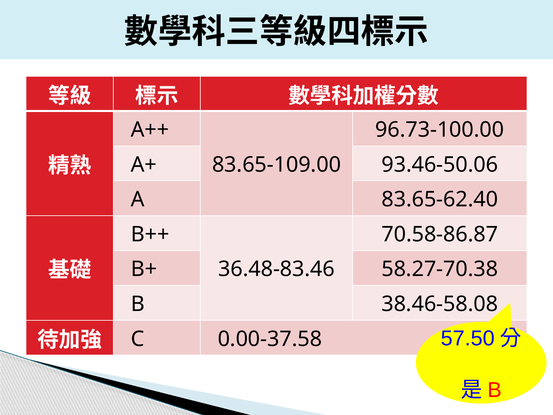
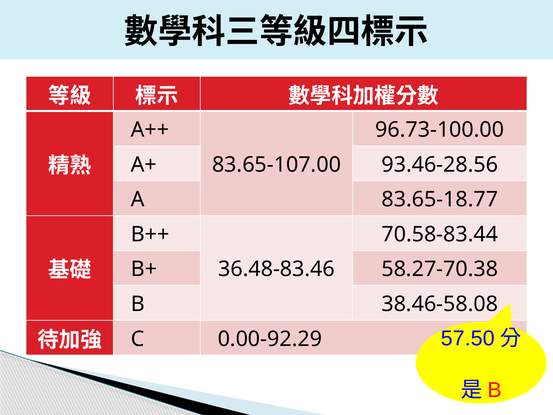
83.65-109.00: 83.65-109.00 -> 83.65-107.00 (277, 165)
93.46-50.06: 93.46-50.06 -> 93.46-28.56 (440, 165)
83.65-62.40: 83.65-62.40 -> 83.65-18.77 (440, 199)
70.58-86.87: 70.58-86.87 -> 70.58-83.44 (440, 234)
0.00-37.58: 0.00-37.58 -> 0.00-92.29 (270, 339)
